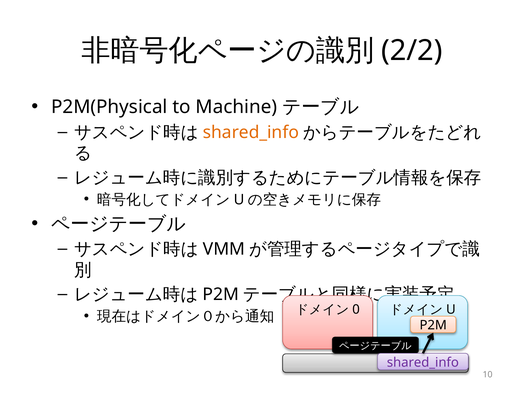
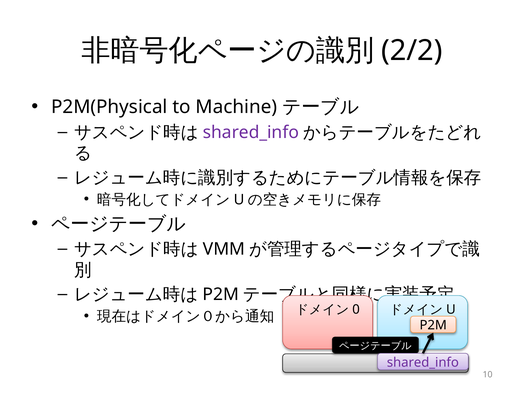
shared_info colour: orange -> purple (251, 132)
